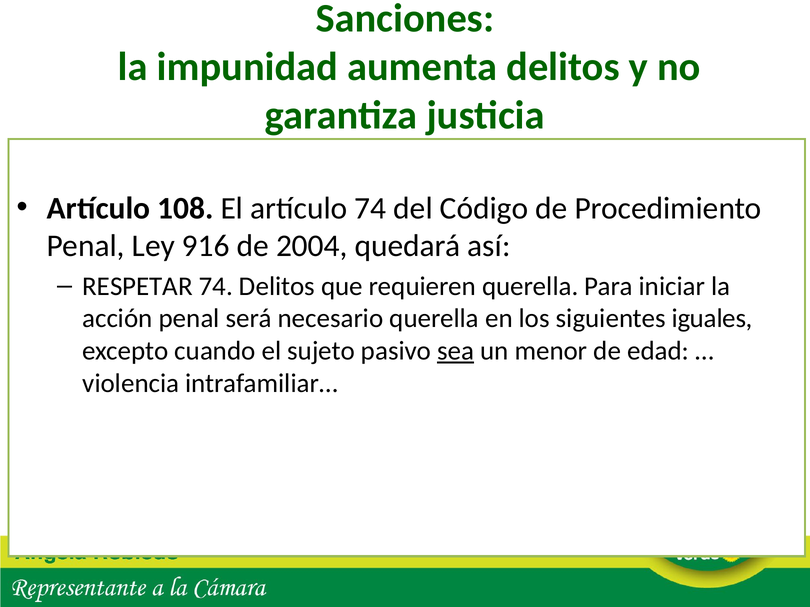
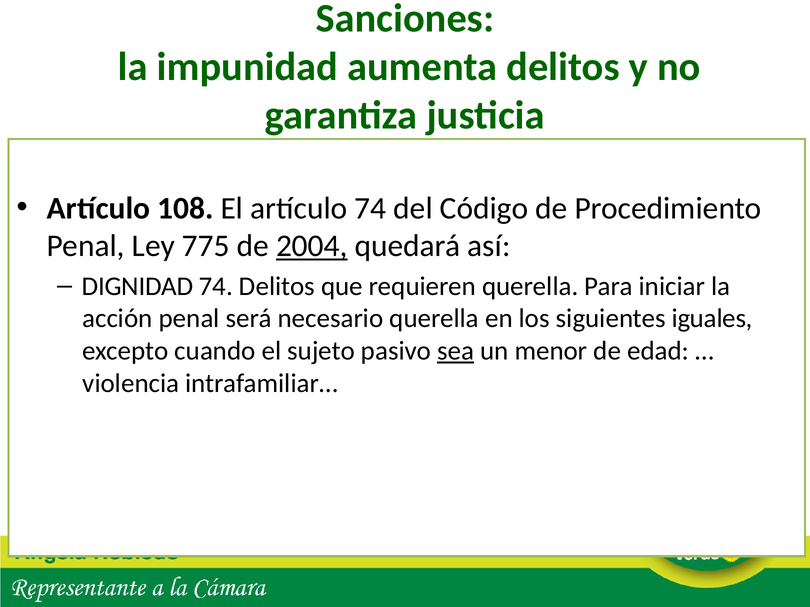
916: 916 -> 775 (206, 246)
2004 underline: none -> present (312, 246)
RESPETAR: RESPETAR -> DIGNIDAD (138, 286)
